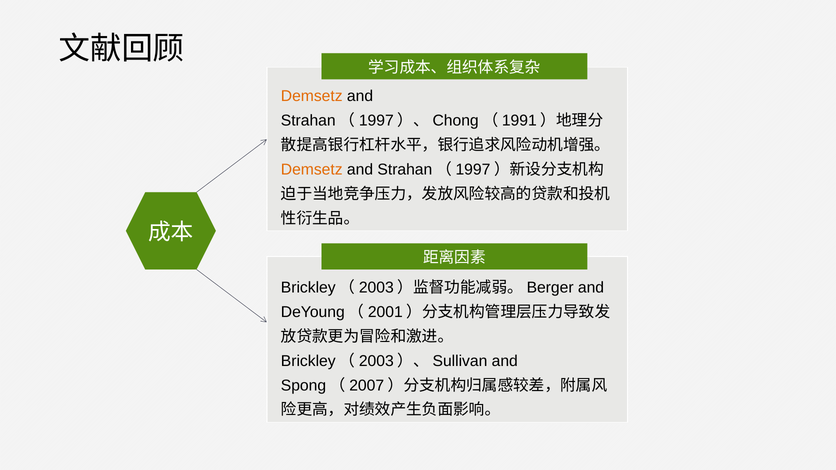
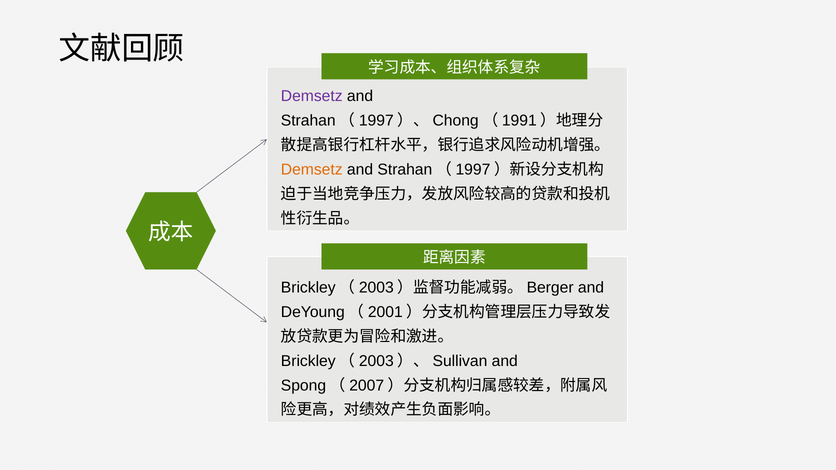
Demsetz colour: orange -> purple (312, 96)
